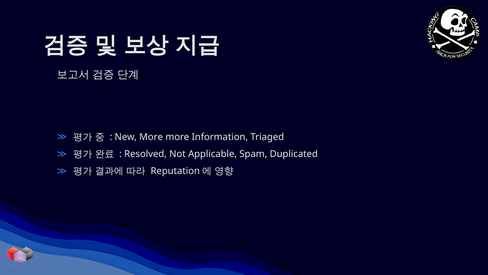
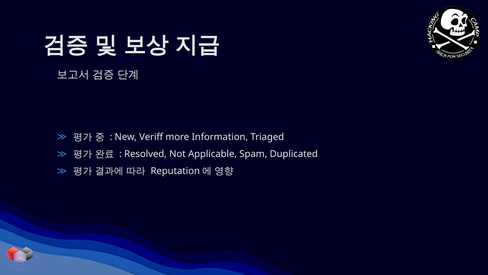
New More: More -> Veriff (151, 137)
